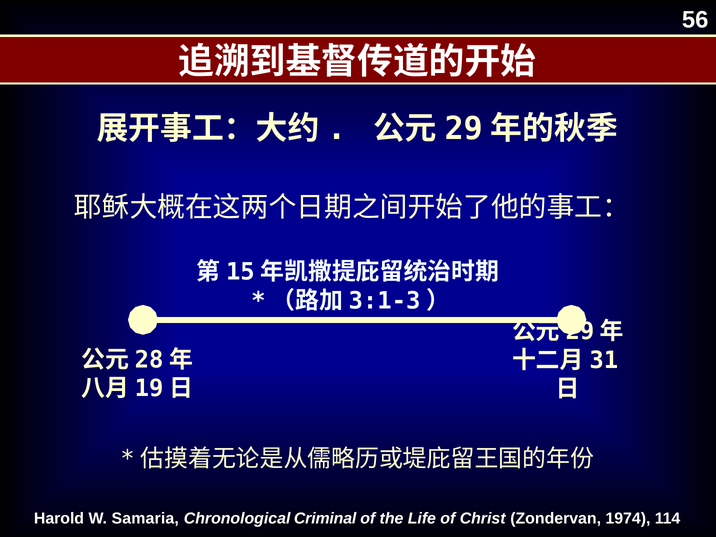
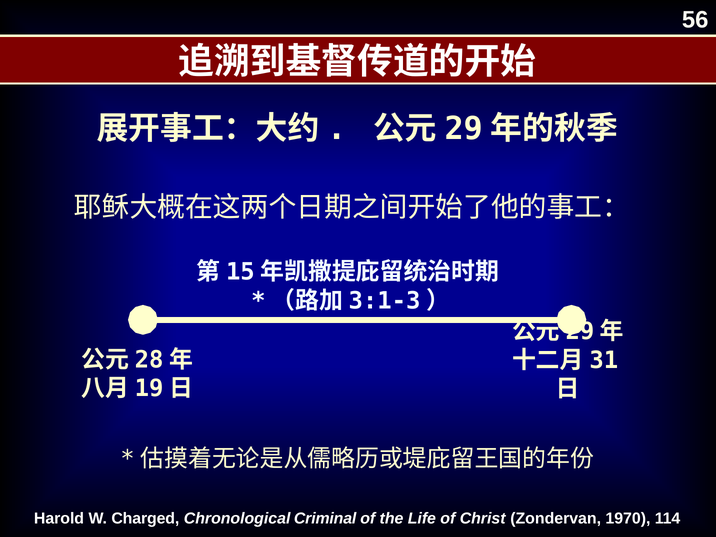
Samaria: Samaria -> Charged (145, 519)
1974: 1974 -> 1970 (628, 519)
